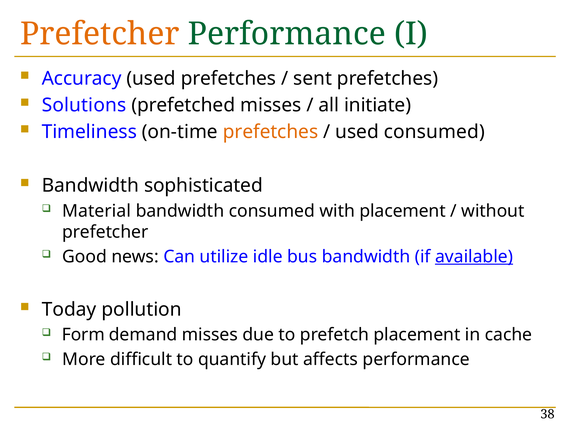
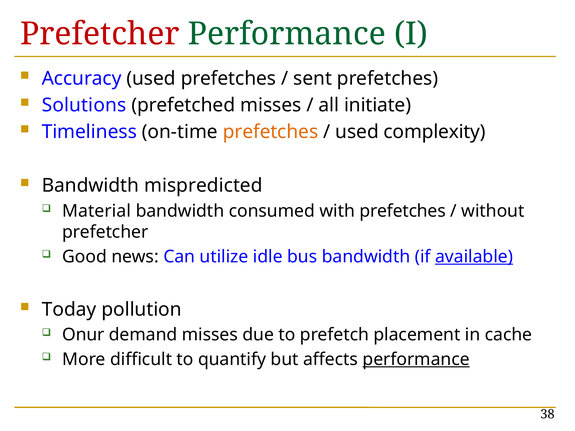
Prefetcher colour: orange -> red (100, 34)
used consumed: consumed -> complexity (435, 132)
sophisticated: sophisticated -> mispredicted (203, 186)
with placement: placement -> prefetches (403, 211)
Form: Form -> Onur (83, 335)
performance underline: none -> present (416, 360)
